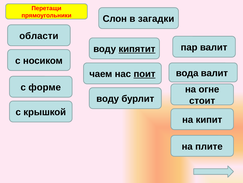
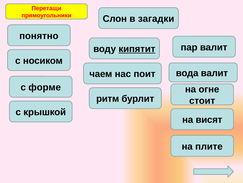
области: области -> понятно (39, 36)
поит underline: present -> none (145, 74)
воду: воду -> ритм (108, 98)
кипит: кипит -> висят (209, 119)
